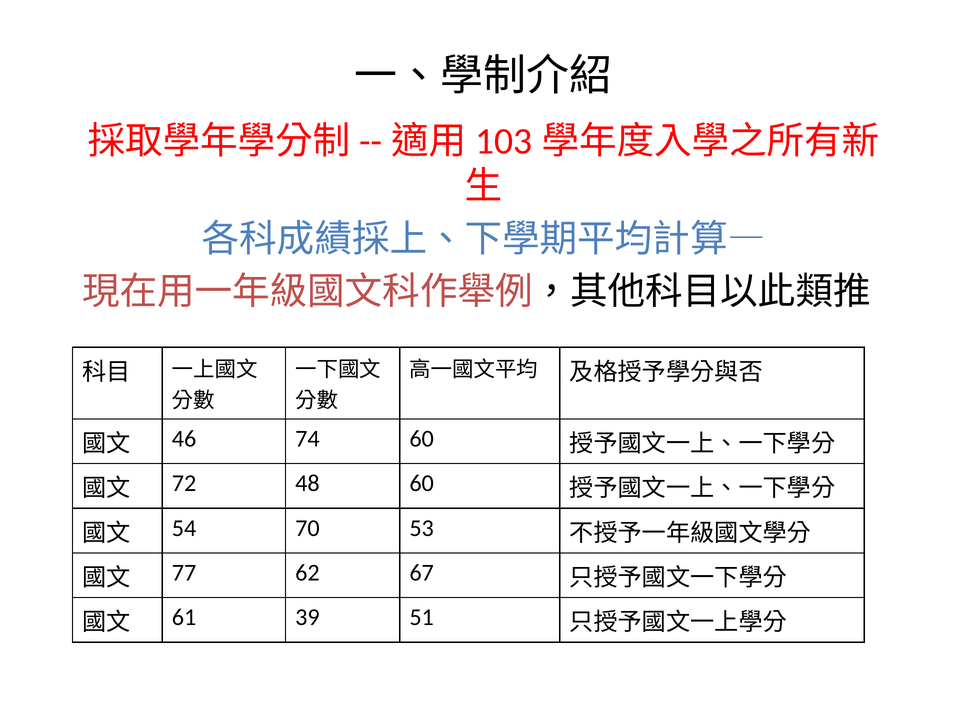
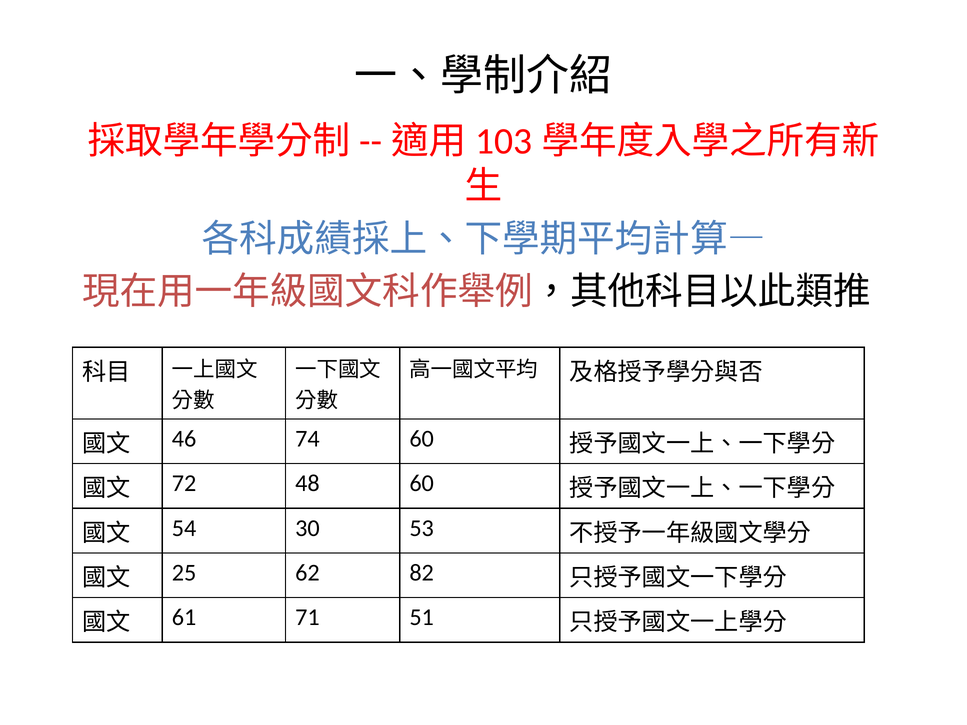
70: 70 -> 30 (307, 528)
77: 77 -> 25 (184, 573)
67: 67 -> 82 (422, 573)
39: 39 -> 71 (307, 618)
